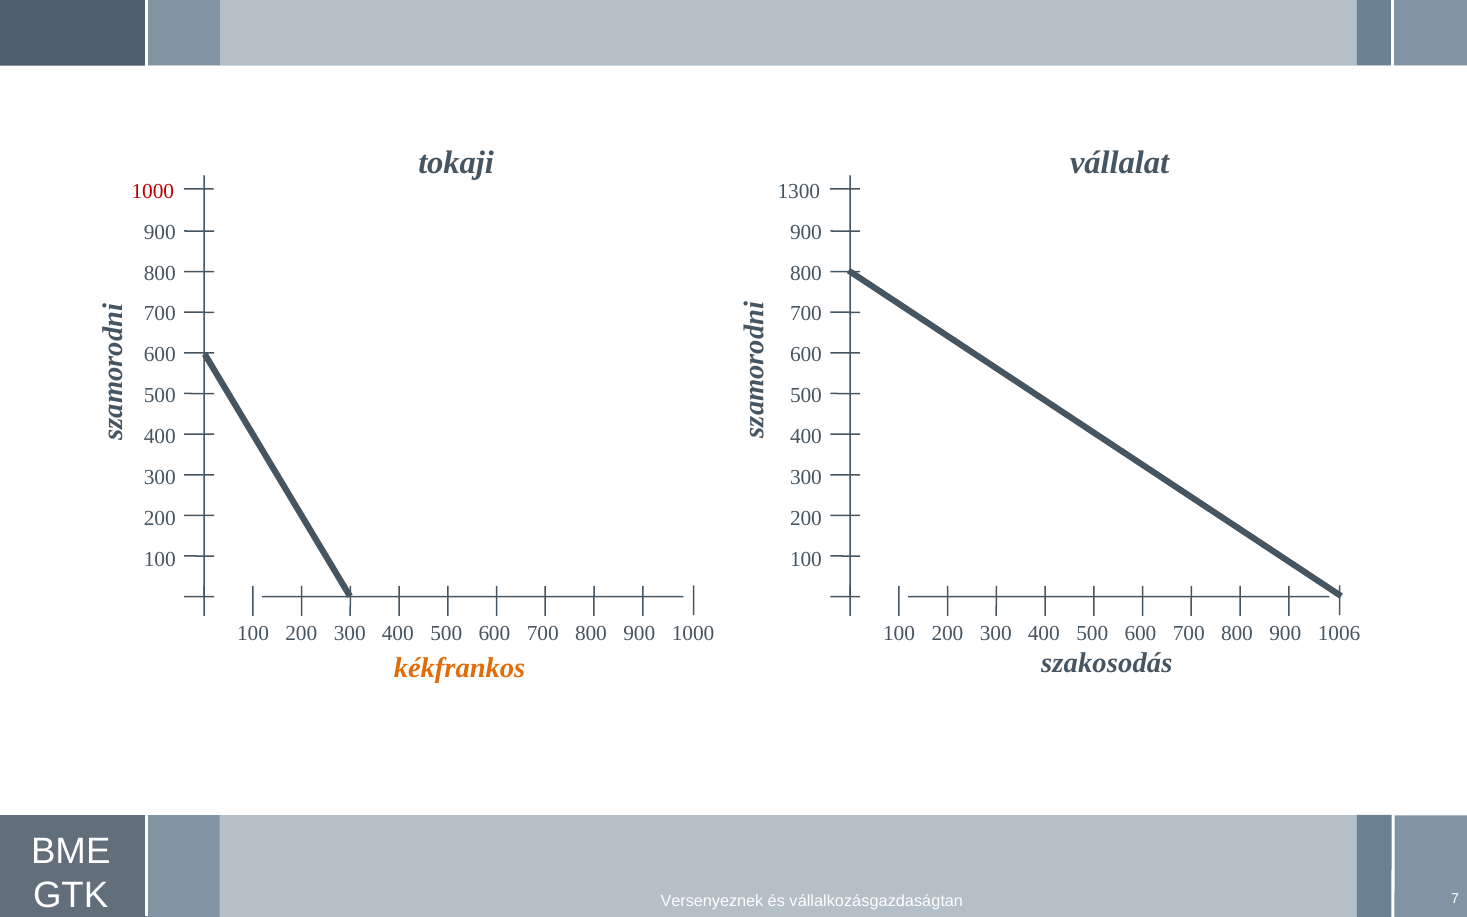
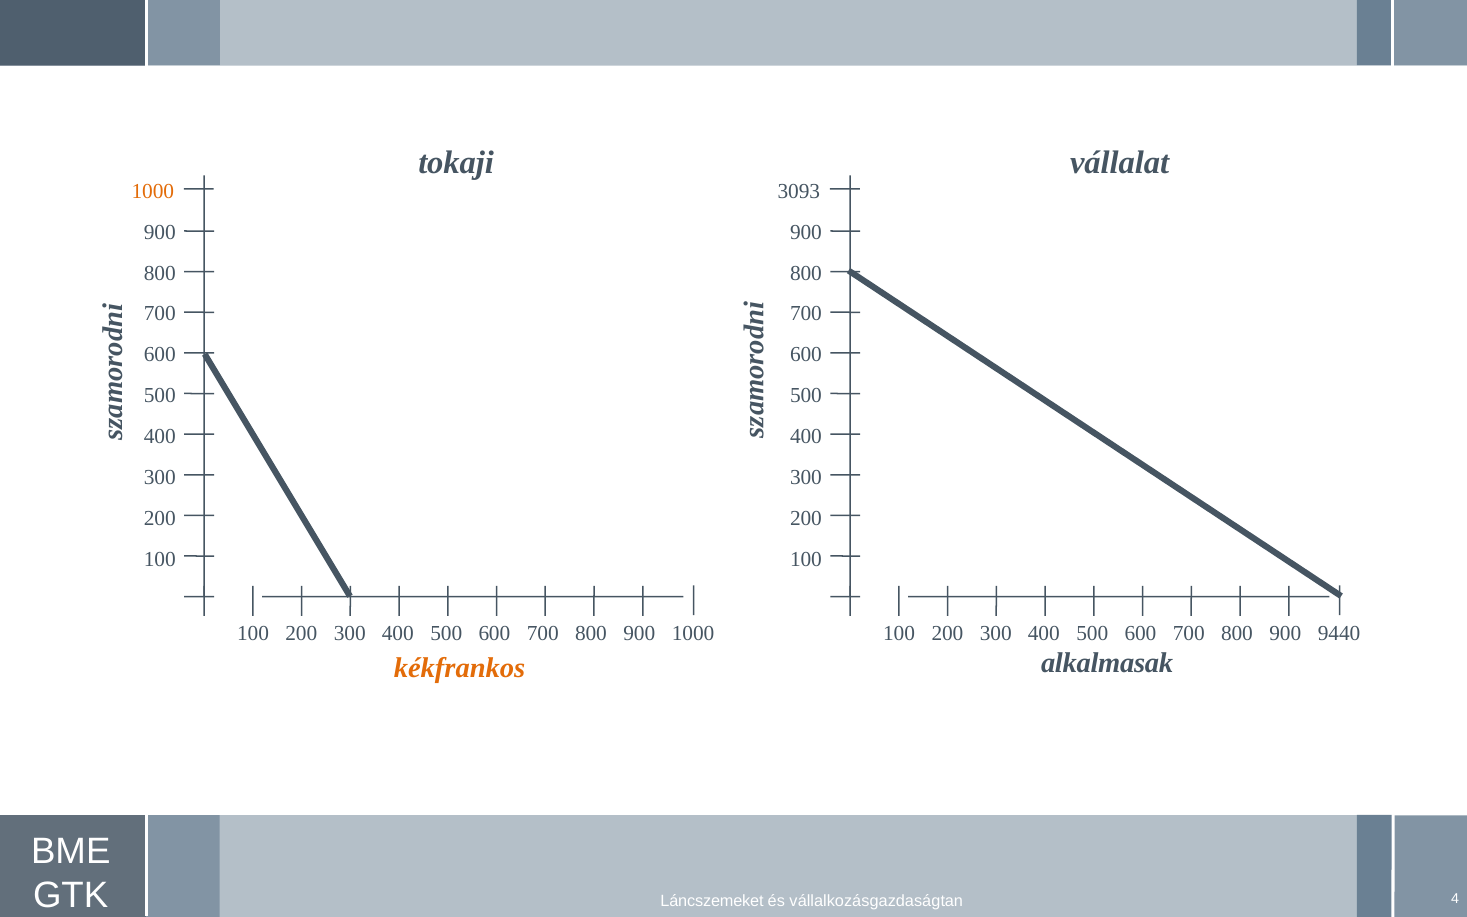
1000 colour: red -> orange (153, 191)
1300: 1300 -> 3093 (799, 191)
1006: 1006 -> 9440 (1339, 633)
szakosodás: szakosodás -> alkalmasak (1107, 663)
Versenyeznek: Versenyeznek -> Láncszemeket (712, 901)
7: 7 -> 4 (1455, 898)
